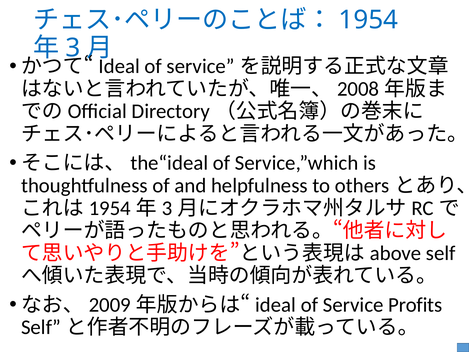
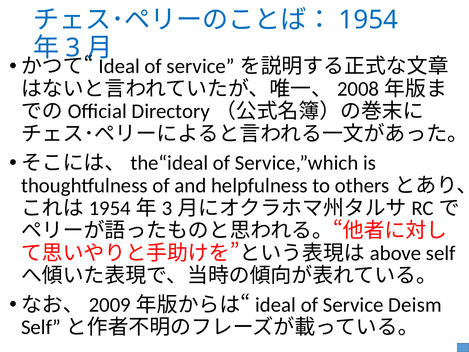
Profits: Profits -> Deism (415, 305)
